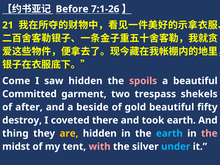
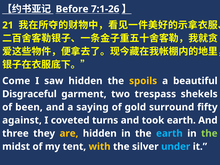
spoils colour: pink -> yellow (143, 81)
Committed: Committed -> Disgraceful (29, 94)
after: after -> been (29, 107)
beside: beside -> saying (92, 107)
gold beautiful: beautiful -> surround (172, 107)
destroy: destroy -> against (22, 120)
there: there -> turns (105, 120)
thing: thing -> three (15, 133)
the colour: pink -> light green (209, 133)
with colour: pink -> yellow (100, 147)
